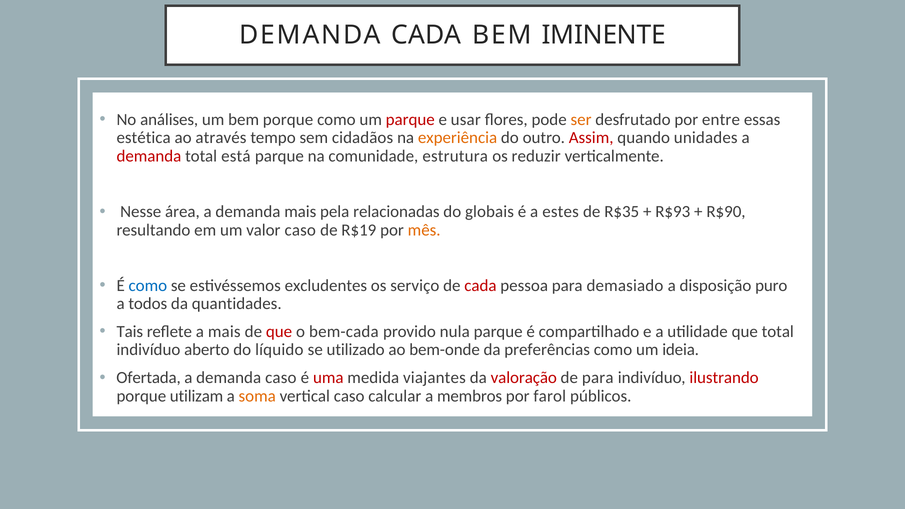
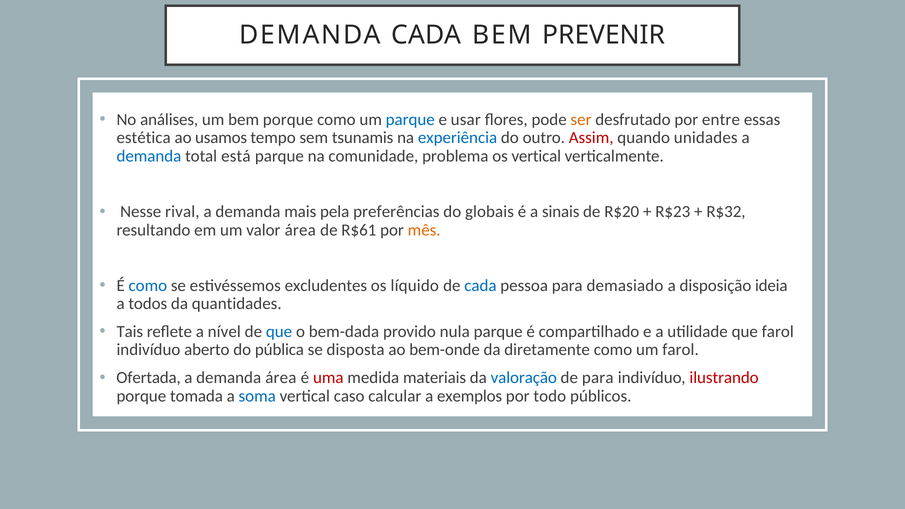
IMINENTE: IMINENTE -> PREVENIR (604, 35)
parque colour: red -> blue (410, 119)
através: através -> usamos (221, 138)
cidadãos: cidadãos -> tsunamis (363, 138)
experiência colour: orange -> blue (458, 138)
demanda colour: red -> blue (149, 156)
estrutura: estrutura -> problema (455, 156)
os reduzir: reduzir -> vertical (536, 156)
área: área -> rival (182, 212)
relacionadas: relacionadas -> preferências (396, 212)
estes: estes -> sinais (561, 212)
R$35: R$35 -> R$20 (622, 212)
R$93: R$93 -> R$23 (673, 212)
R$90: R$90 -> R$32 (726, 212)
valor caso: caso -> área (300, 230)
R$19: R$19 -> R$61 (359, 230)
serviço: serviço -> líquido (415, 285)
cada colour: red -> blue (480, 285)
puro: puro -> ideia (771, 285)
a mais: mais -> nível (224, 332)
que colour: red -> blue (279, 332)
bem-cada: bem-cada -> bem-dada (344, 332)
que total: total -> farol (778, 332)
líquido: líquido -> pública (279, 350)
utilizado: utilizado -> disposta (356, 350)
preferências: preferências -> diretamente (547, 350)
um ideia: ideia -> farol (681, 350)
demanda caso: caso -> área (281, 378)
viajantes: viajantes -> materiais (435, 378)
valoração colour: red -> blue (524, 378)
utilizam: utilizam -> tomada (197, 396)
soma colour: orange -> blue (257, 396)
membros: membros -> exemplos (470, 396)
farol: farol -> todo (550, 396)
